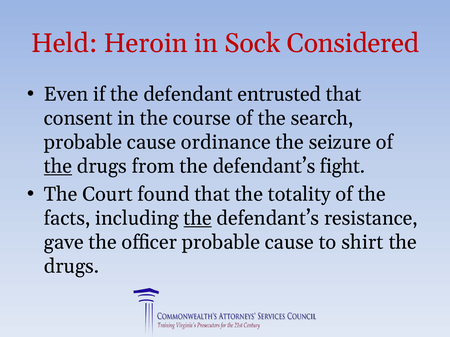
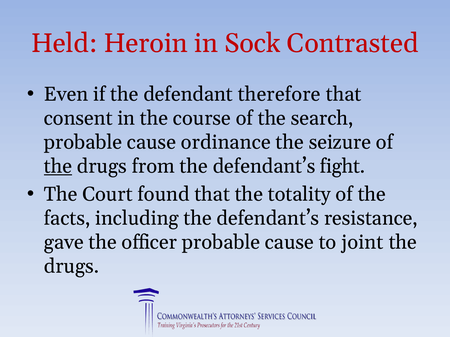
Considered: Considered -> Contrasted (353, 44)
entrusted: entrusted -> therefore (279, 94)
the underline: present -> none (198, 219)
shirt: shirt -> joint (362, 243)
